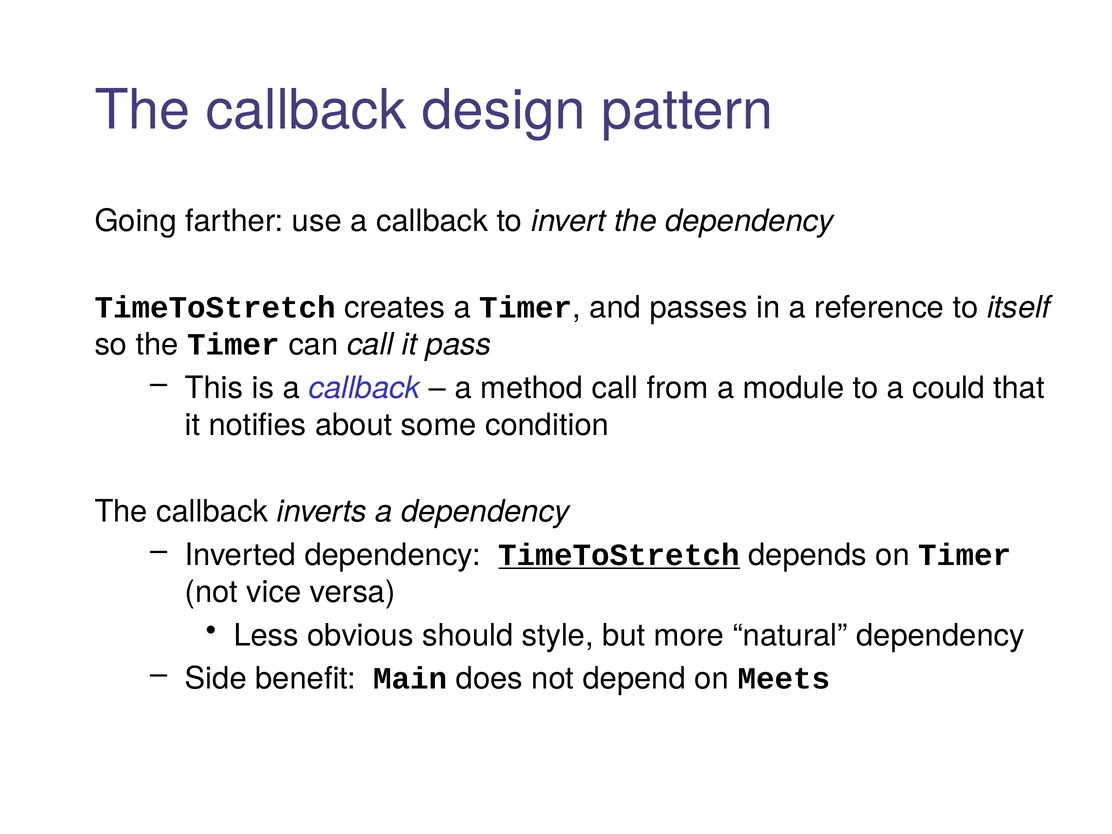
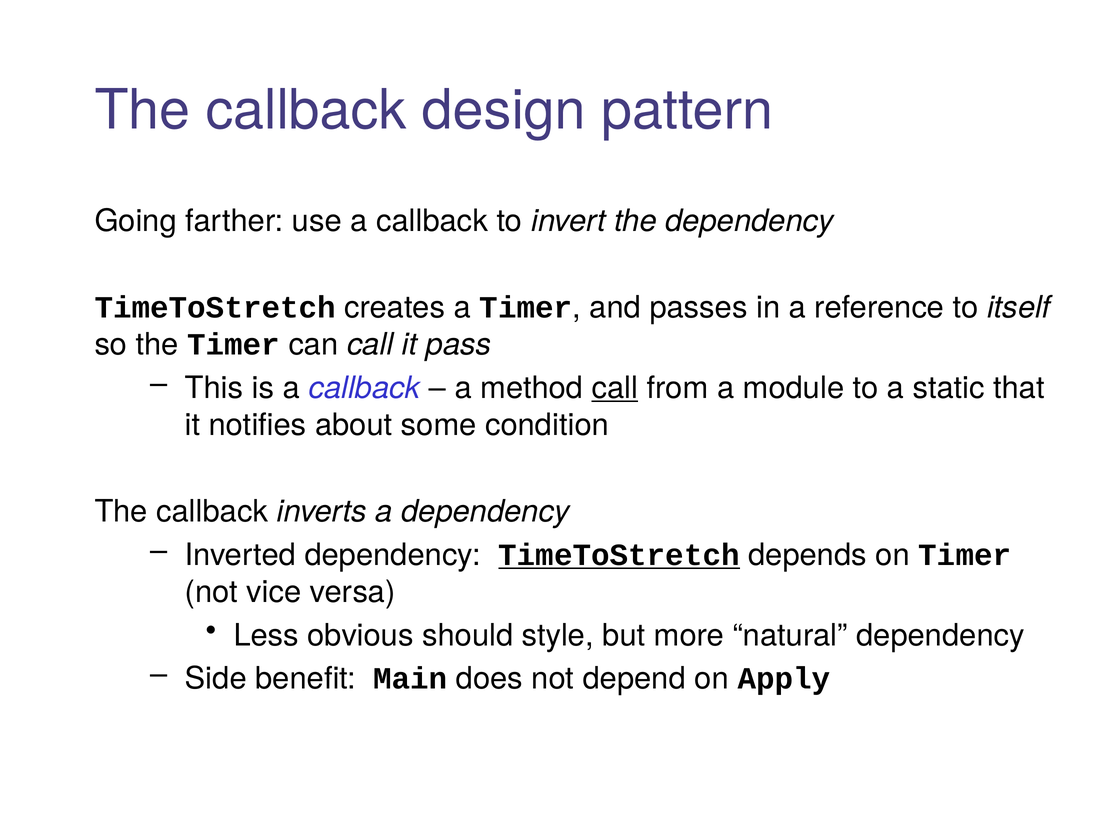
call underline: none -> present (615, 388)
could: could -> static (949, 388)
Meets: Meets -> Apply (784, 679)
